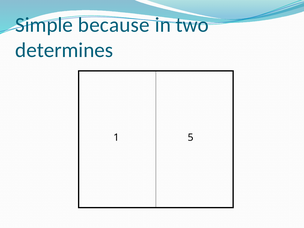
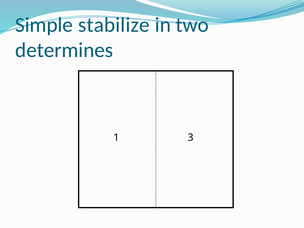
because: because -> stabilize (114, 25)
5: 5 -> 3 (191, 137)
